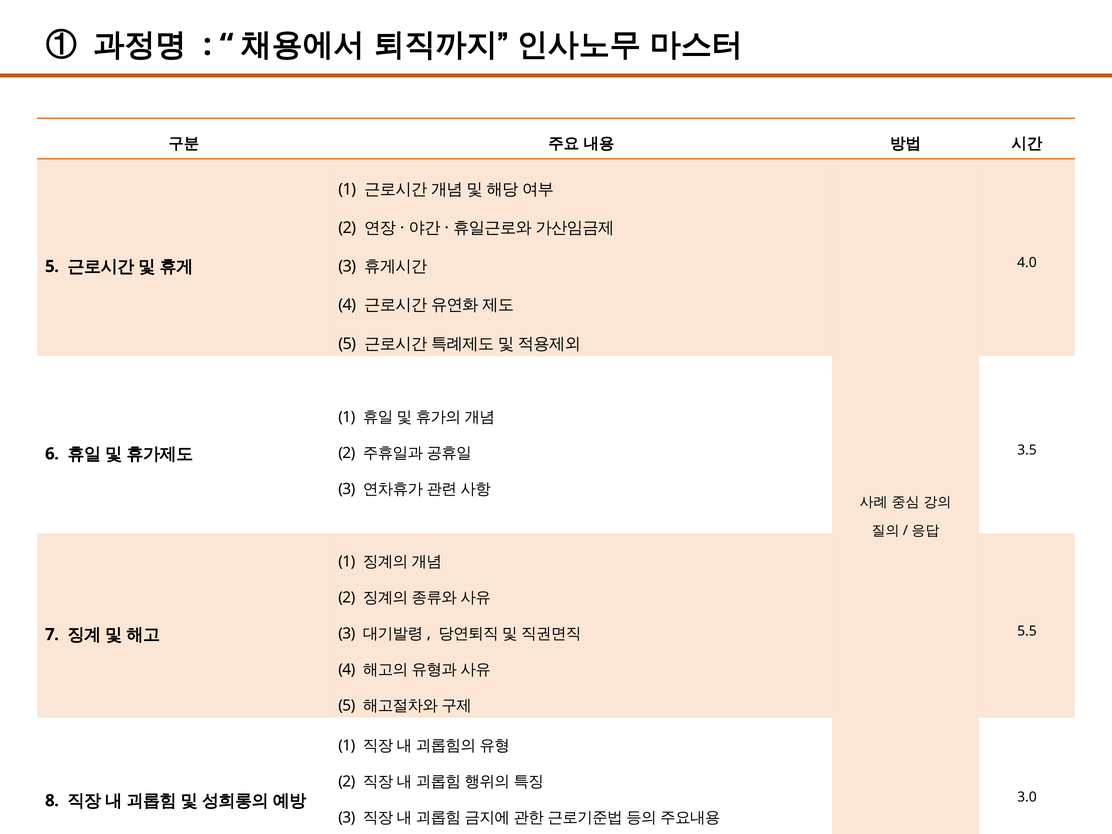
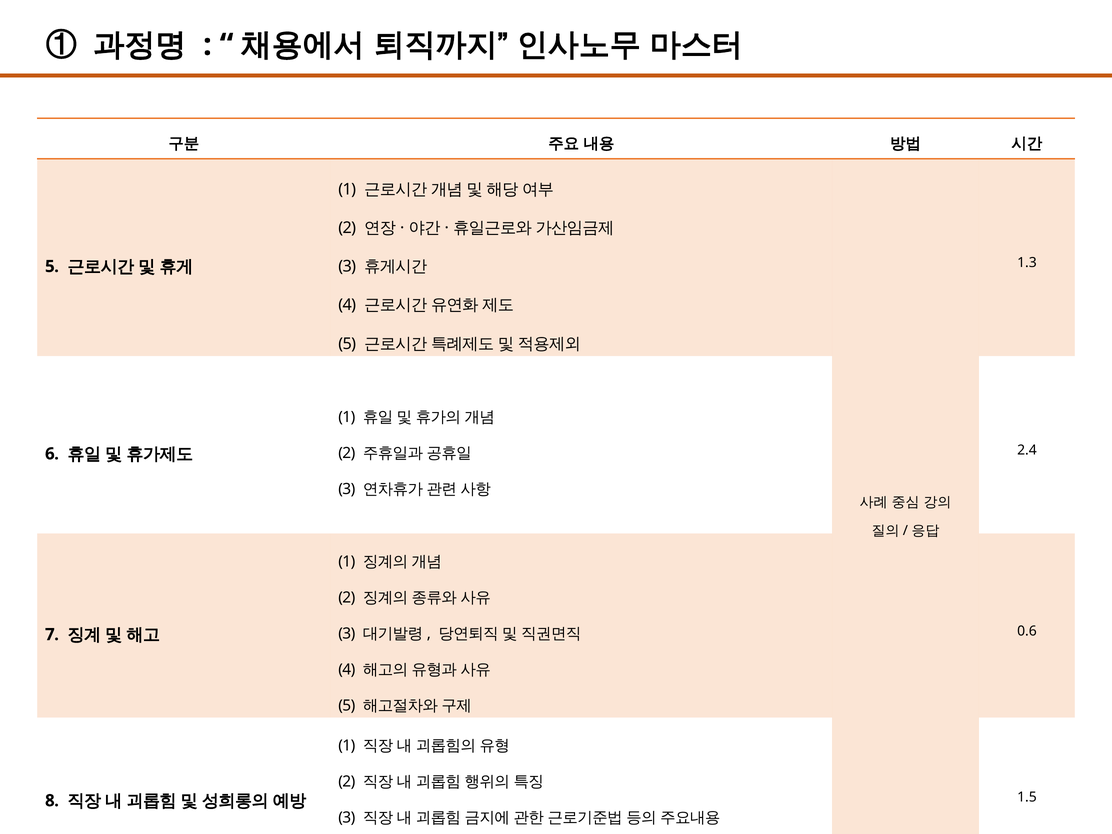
4.0: 4.0 -> 1.3 (1027, 263)
3.5: 3.5 -> 2.4 (1027, 450)
5.5: 5.5 -> 0.6 (1027, 631)
3.0: 3.0 -> 1.5 (1027, 797)
